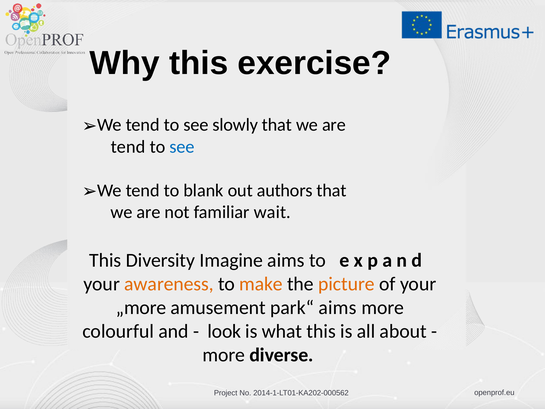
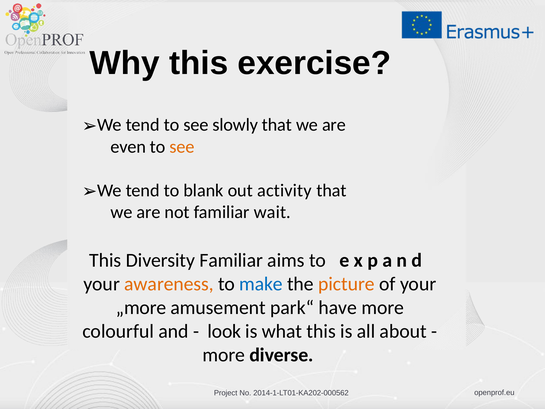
tend: tend -> even (128, 147)
see colour: blue -> orange (182, 147)
authors: authors -> activity (285, 190)
Diversity Imagine: Imagine -> Familiar (231, 260)
make colour: orange -> blue (261, 284)
park“ aims: aims -> have (338, 308)
